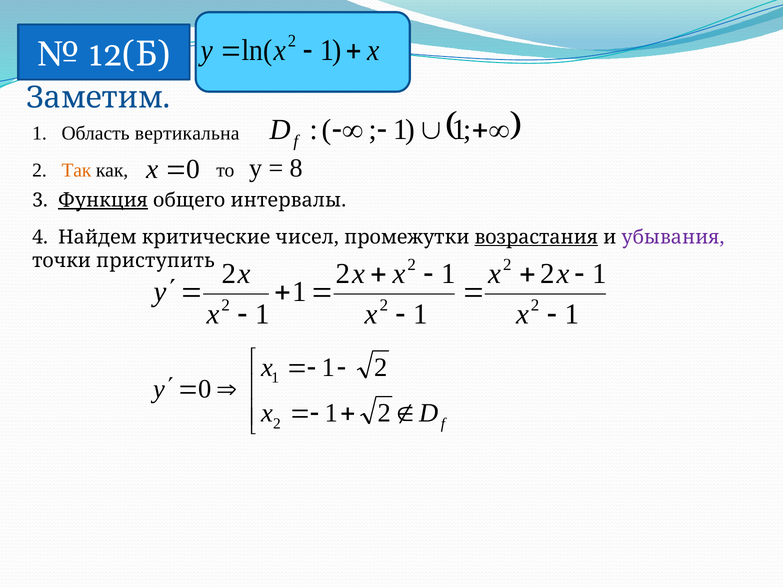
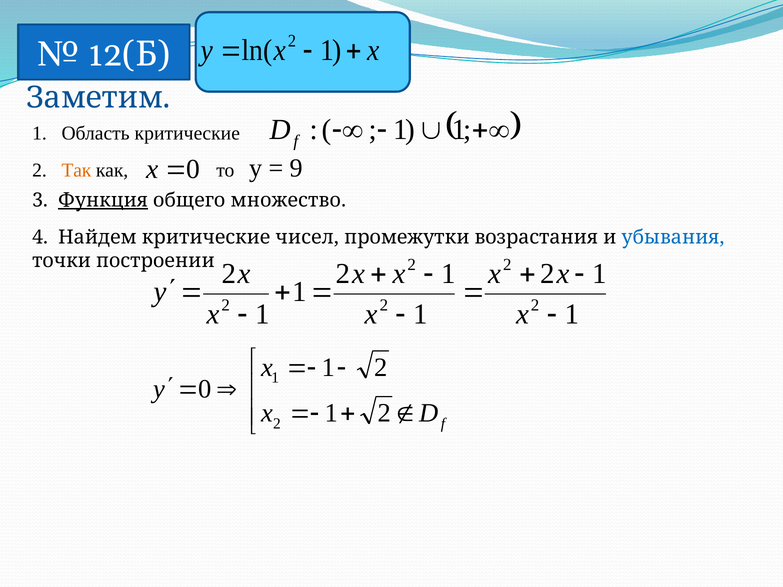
Область вертикальна: вертикальна -> критические (187, 133)
8: 8 -> 9 (296, 168)
интервалы: интервалы -> множество (288, 200)
возрастания underline: present -> none (536, 237)
убывания colour: purple -> blue (673, 237)
приступить: приступить -> построении (155, 261)
